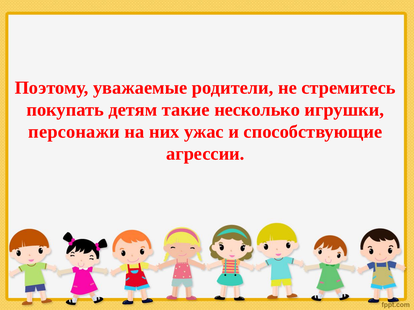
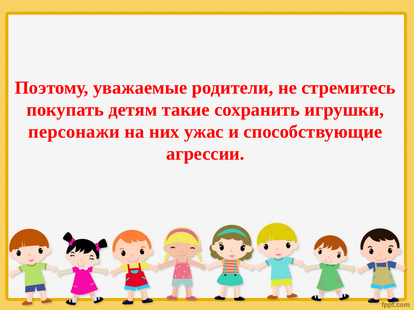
несколько: несколько -> сохранить (257, 110)
